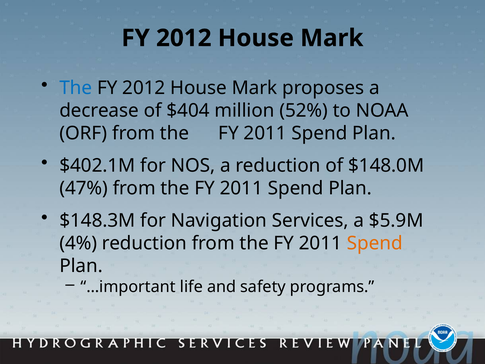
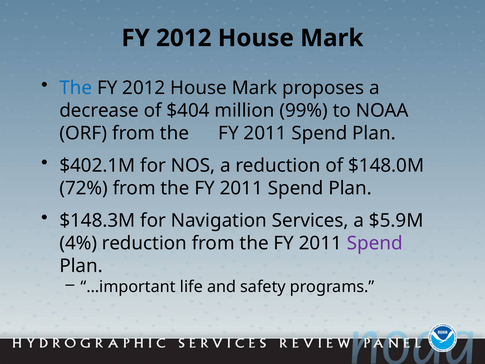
52%: 52% -> 99% (304, 110)
47%: 47% -> 72% (84, 188)
Spend colour: orange -> purple (375, 243)
